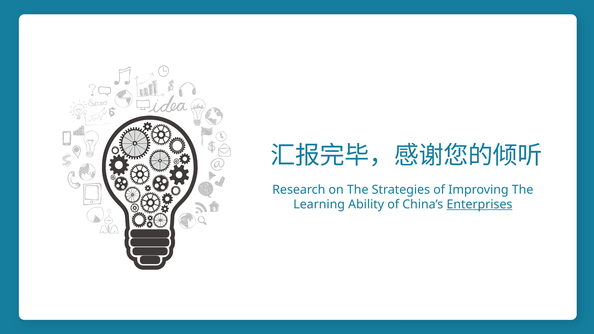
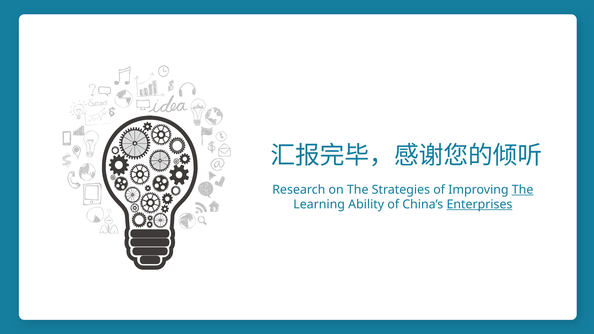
The underline: none -> present (523, 190)
